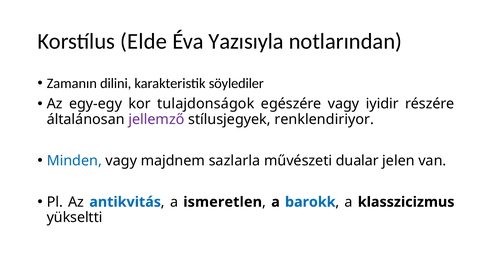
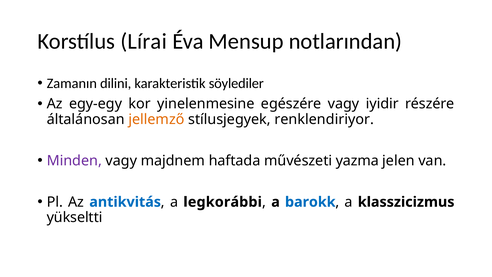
Elde: Elde -> Lírai (144, 41)
Yazısıyla: Yazısıyla -> Mensup (246, 41)
tulajdonságok: tulajdonságok -> yinelenmesine (206, 104)
jellemző colour: purple -> orange (156, 119)
Minden colour: blue -> purple (74, 161)
sazlarla: sazlarla -> haftada (235, 161)
dualar: dualar -> yazma (357, 161)
ismeretlen: ismeretlen -> legkorábbi (223, 202)
